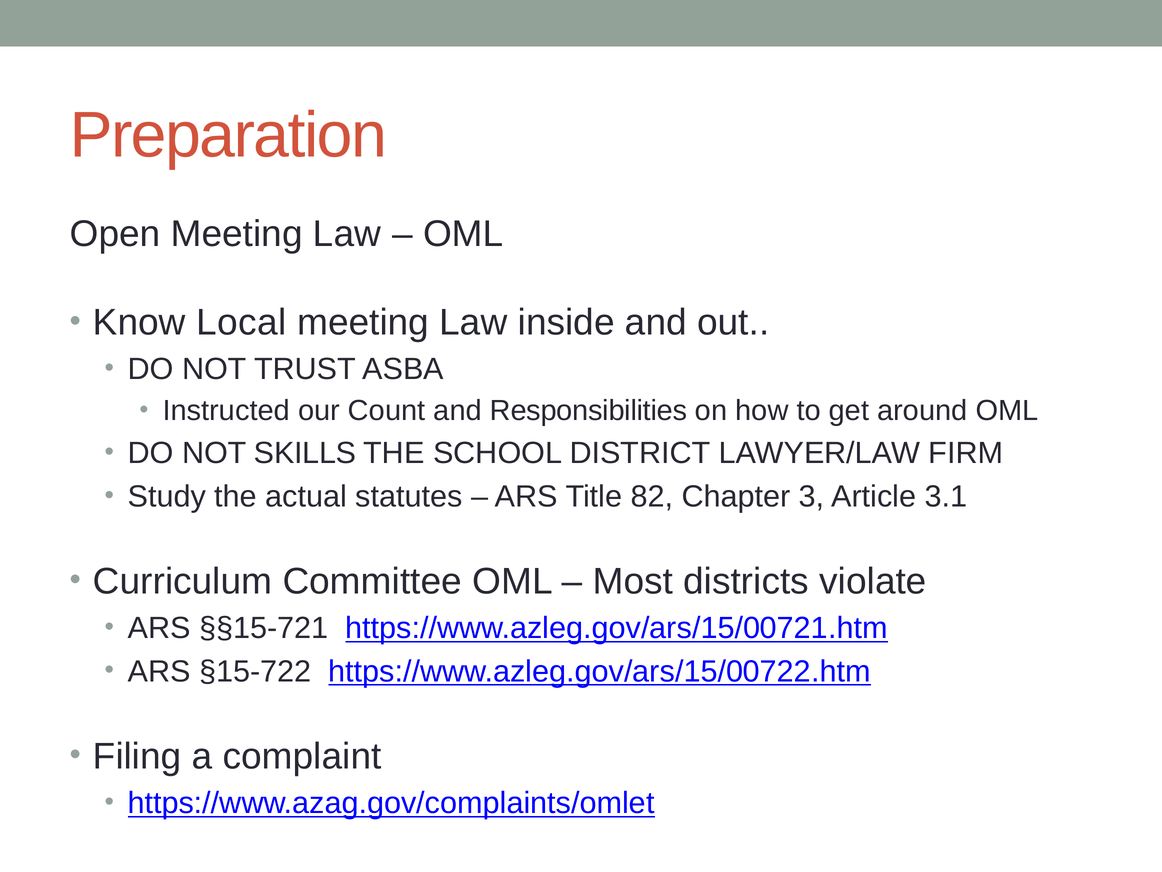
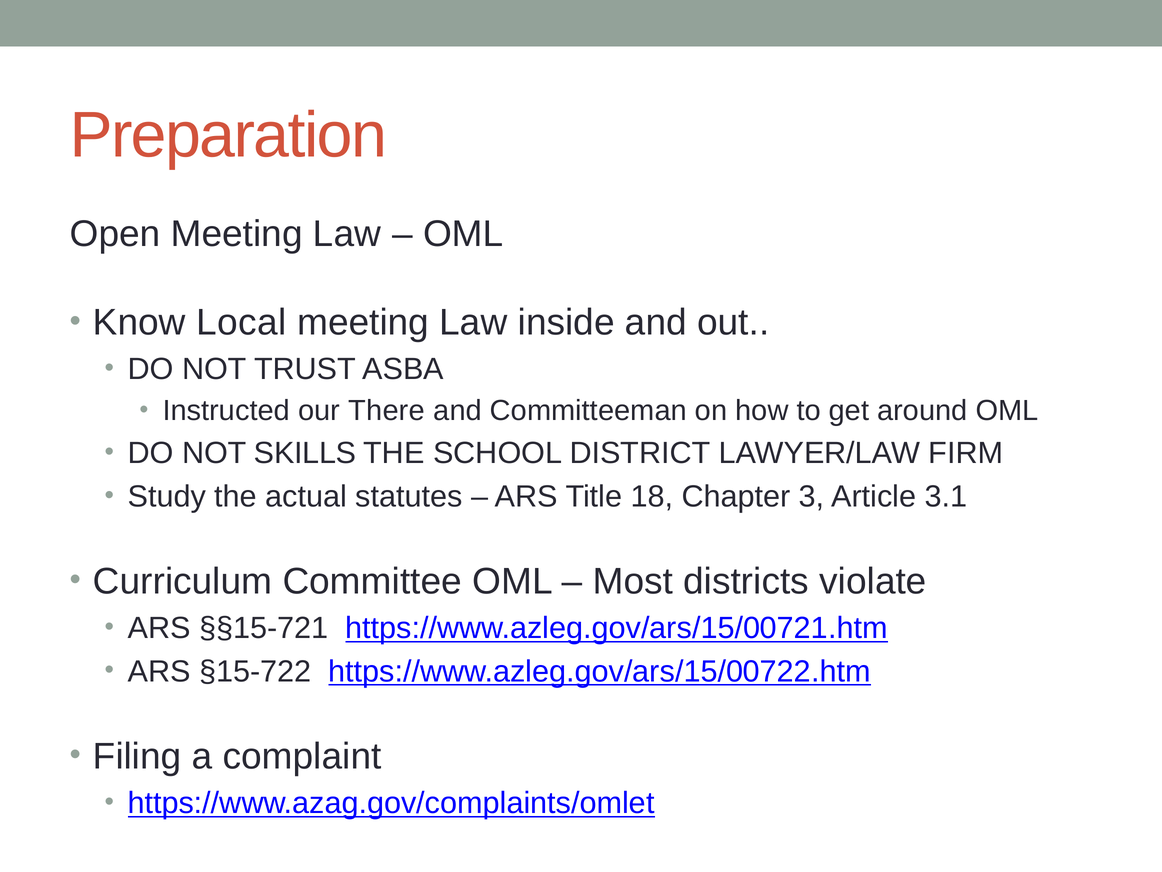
Count: Count -> There (387, 411)
Responsibilities: Responsibilities -> Committeeman (588, 411)
82: 82 -> 18 (652, 496)
